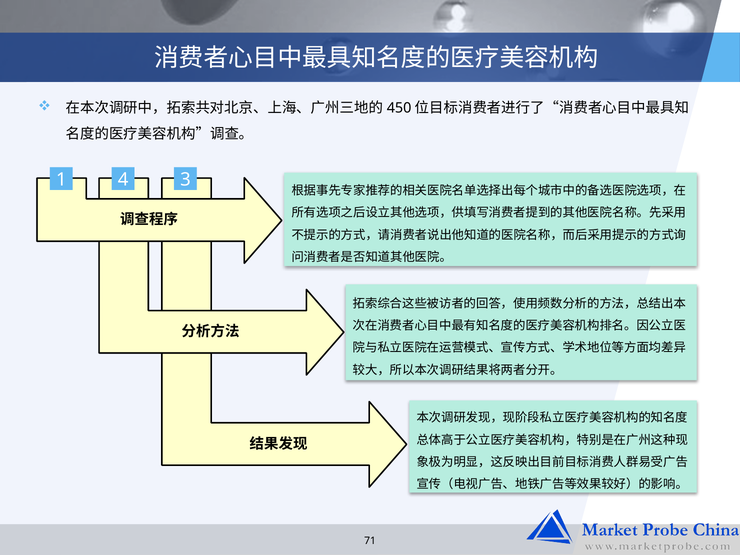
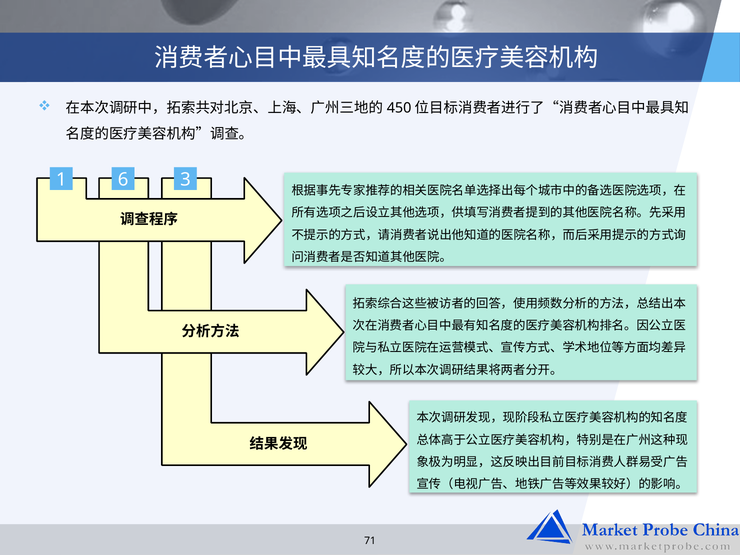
4: 4 -> 6 (123, 180)
